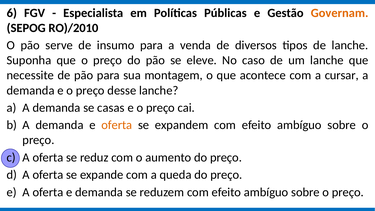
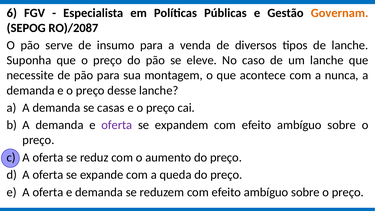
RO)/2010: RO)/2010 -> RO)/2087 (73, 28)
cursar: cursar -> nunca (342, 75)
oferta colour: orange -> purple (117, 125)
